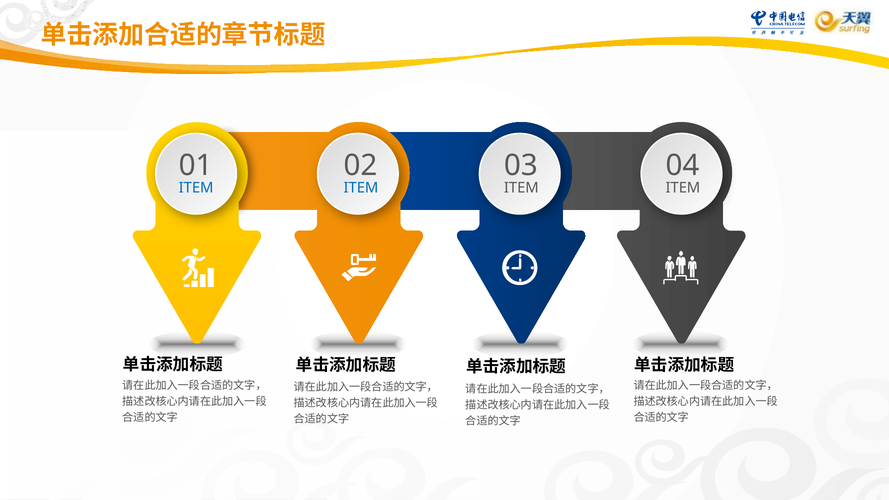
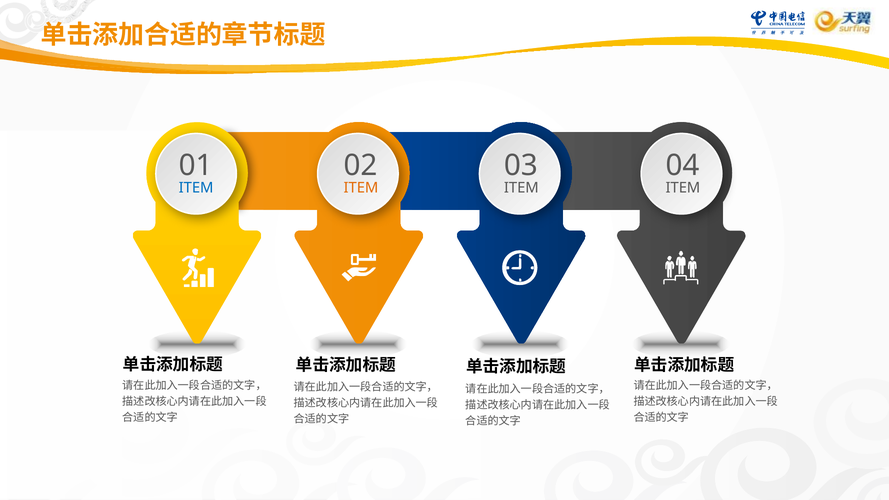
ITEM colour: blue -> orange (361, 188)
